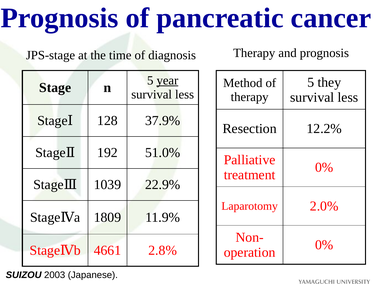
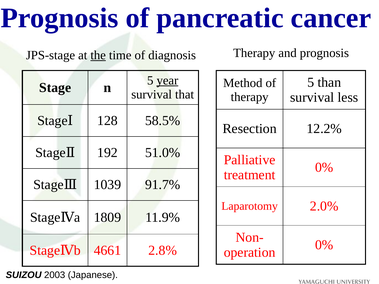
the underline: none -> present (98, 55)
they: they -> than (329, 82)
less: less -> that (185, 95)
37.9%: 37.9% -> 58.5% (163, 121)
22.9%: 22.9% -> 91.7% (163, 185)
